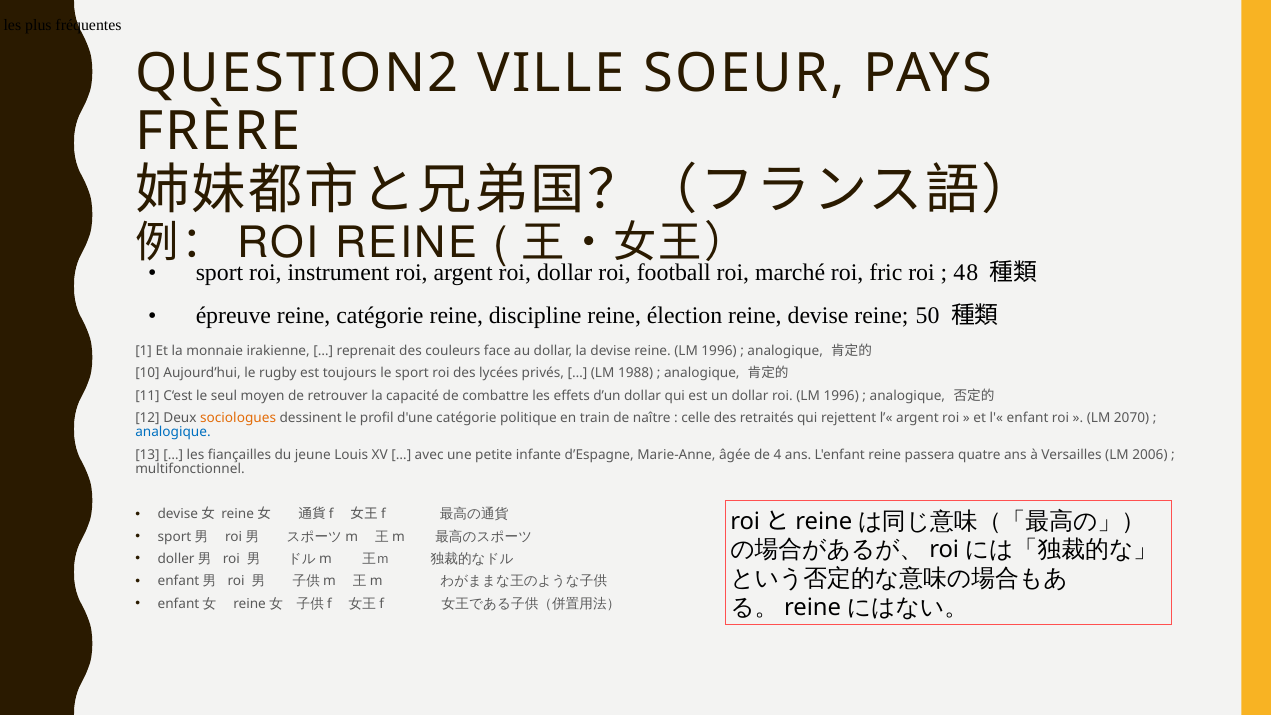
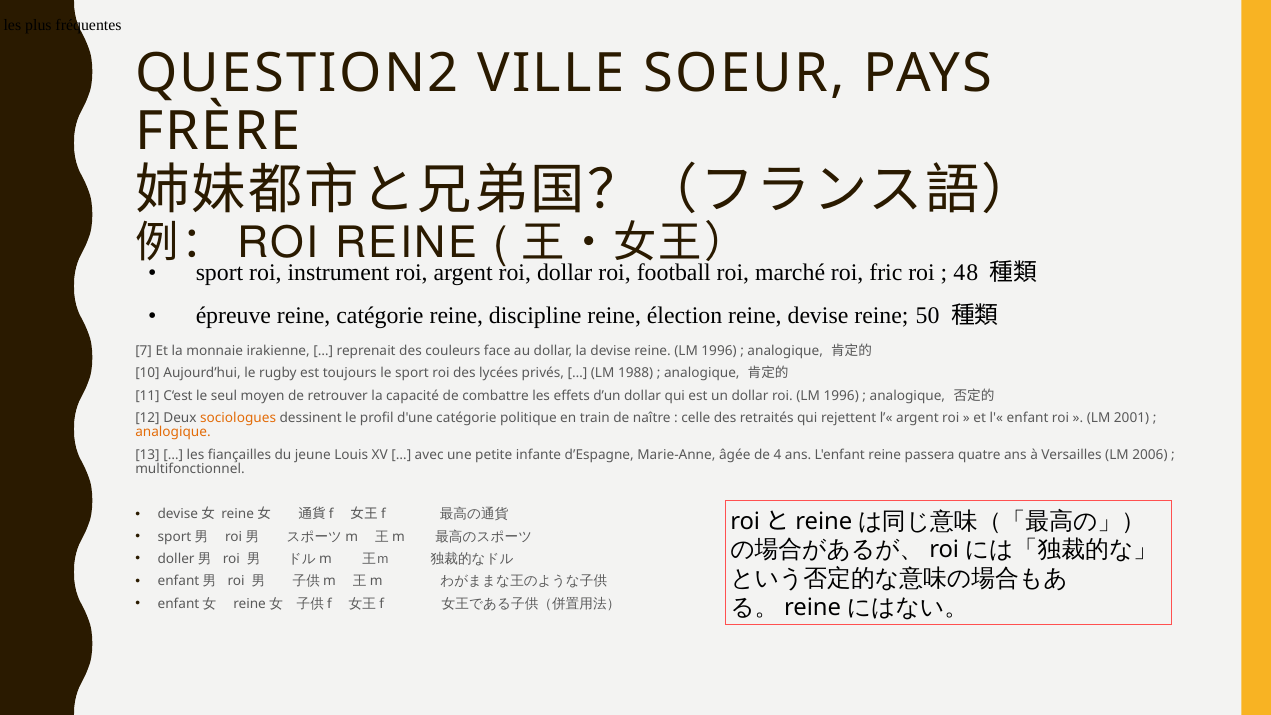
1: 1 -> 7 (144, 351)
2070: 2070 -> 2001 (1132, 418)
analogique colour: blue -> orange (173, 432)
